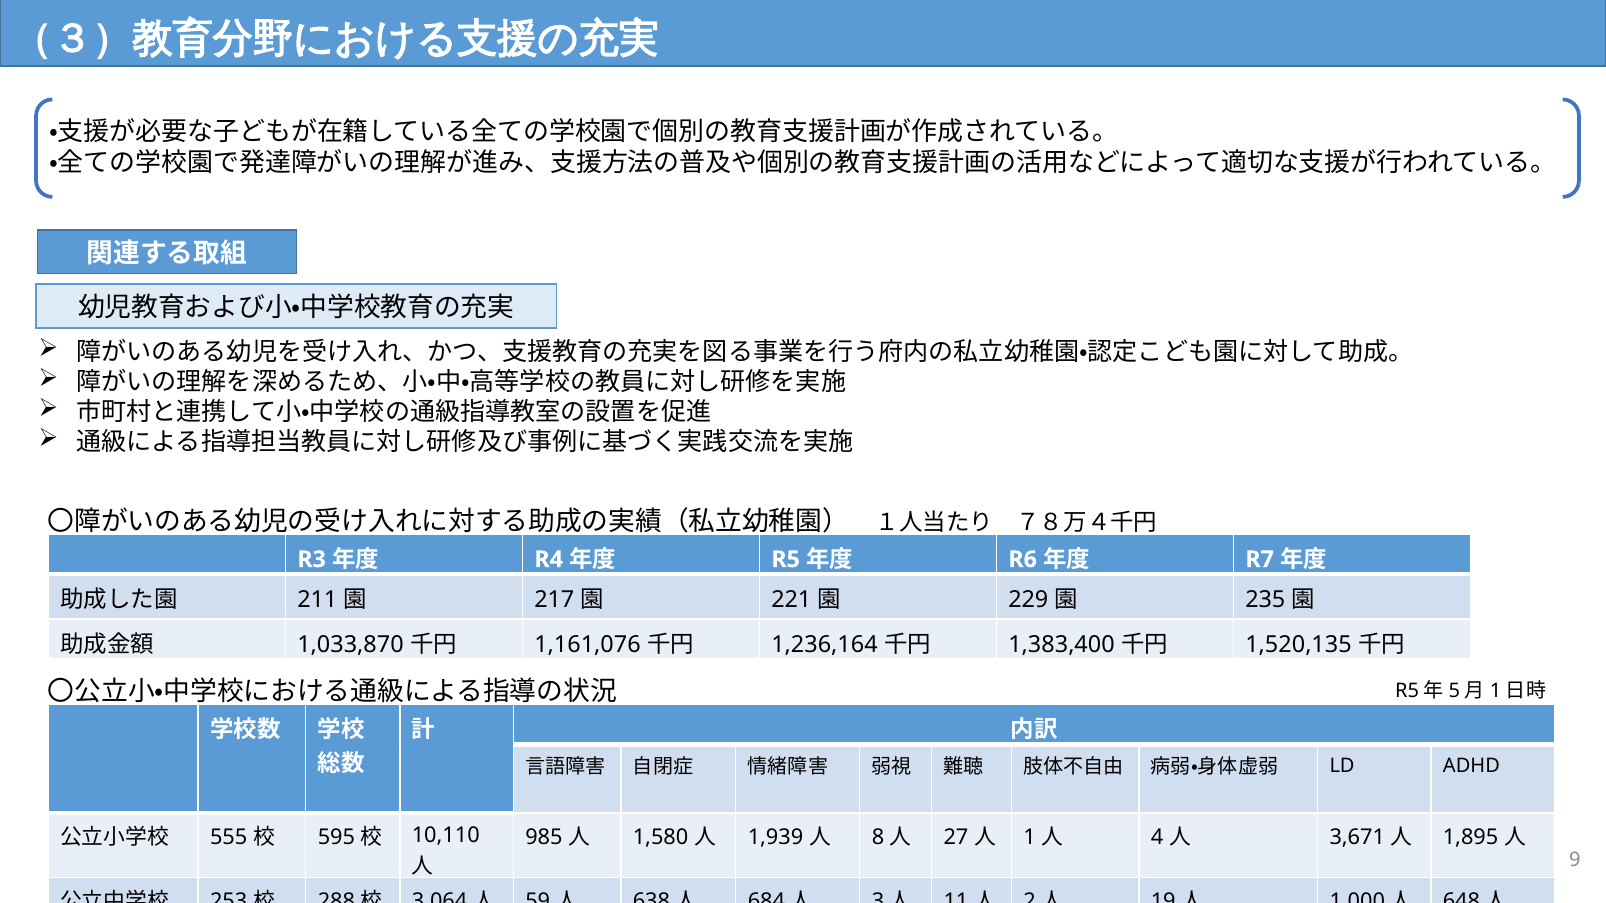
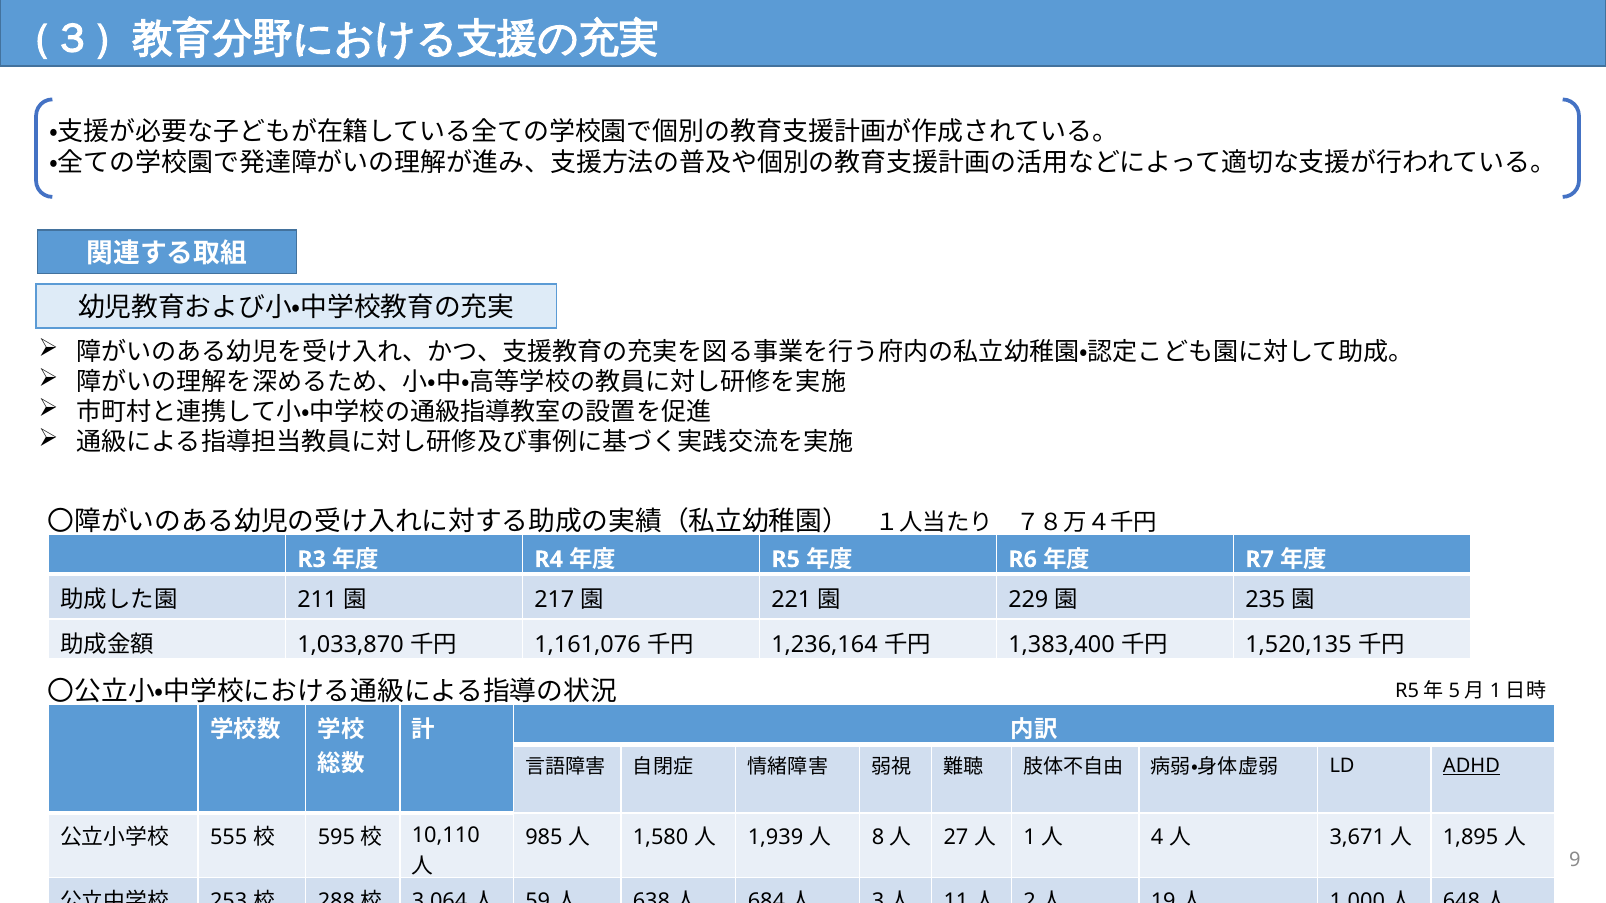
ADHD underline: none -> present (1471, 766)
